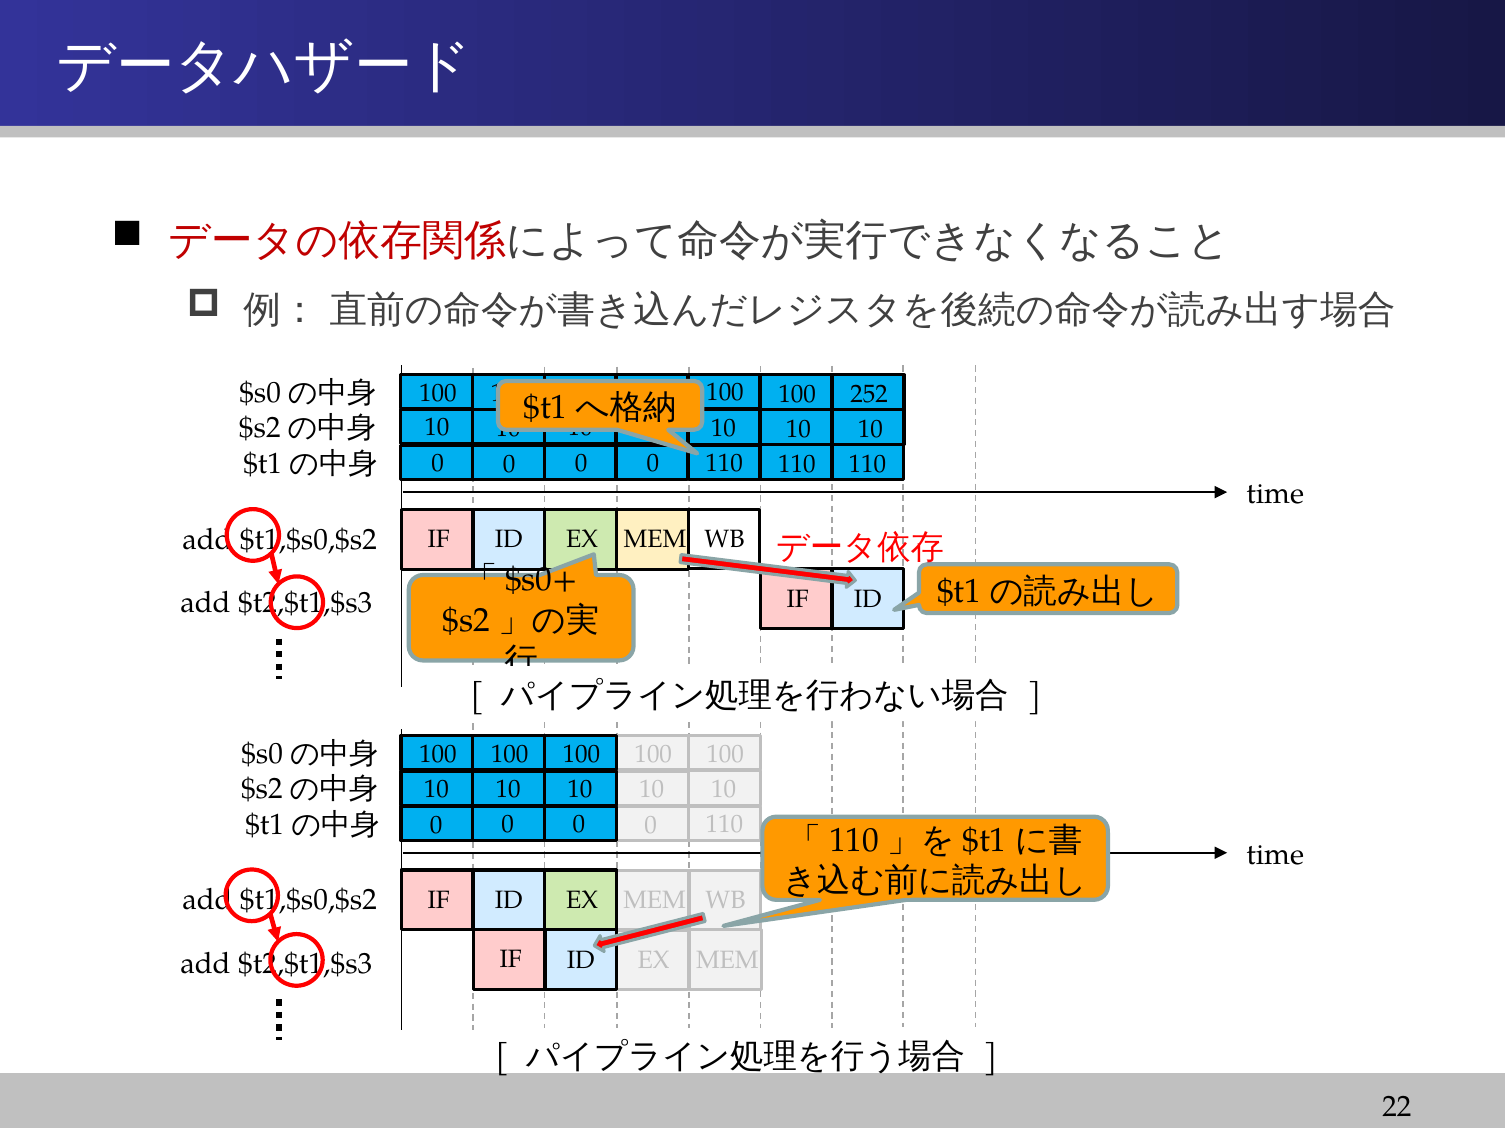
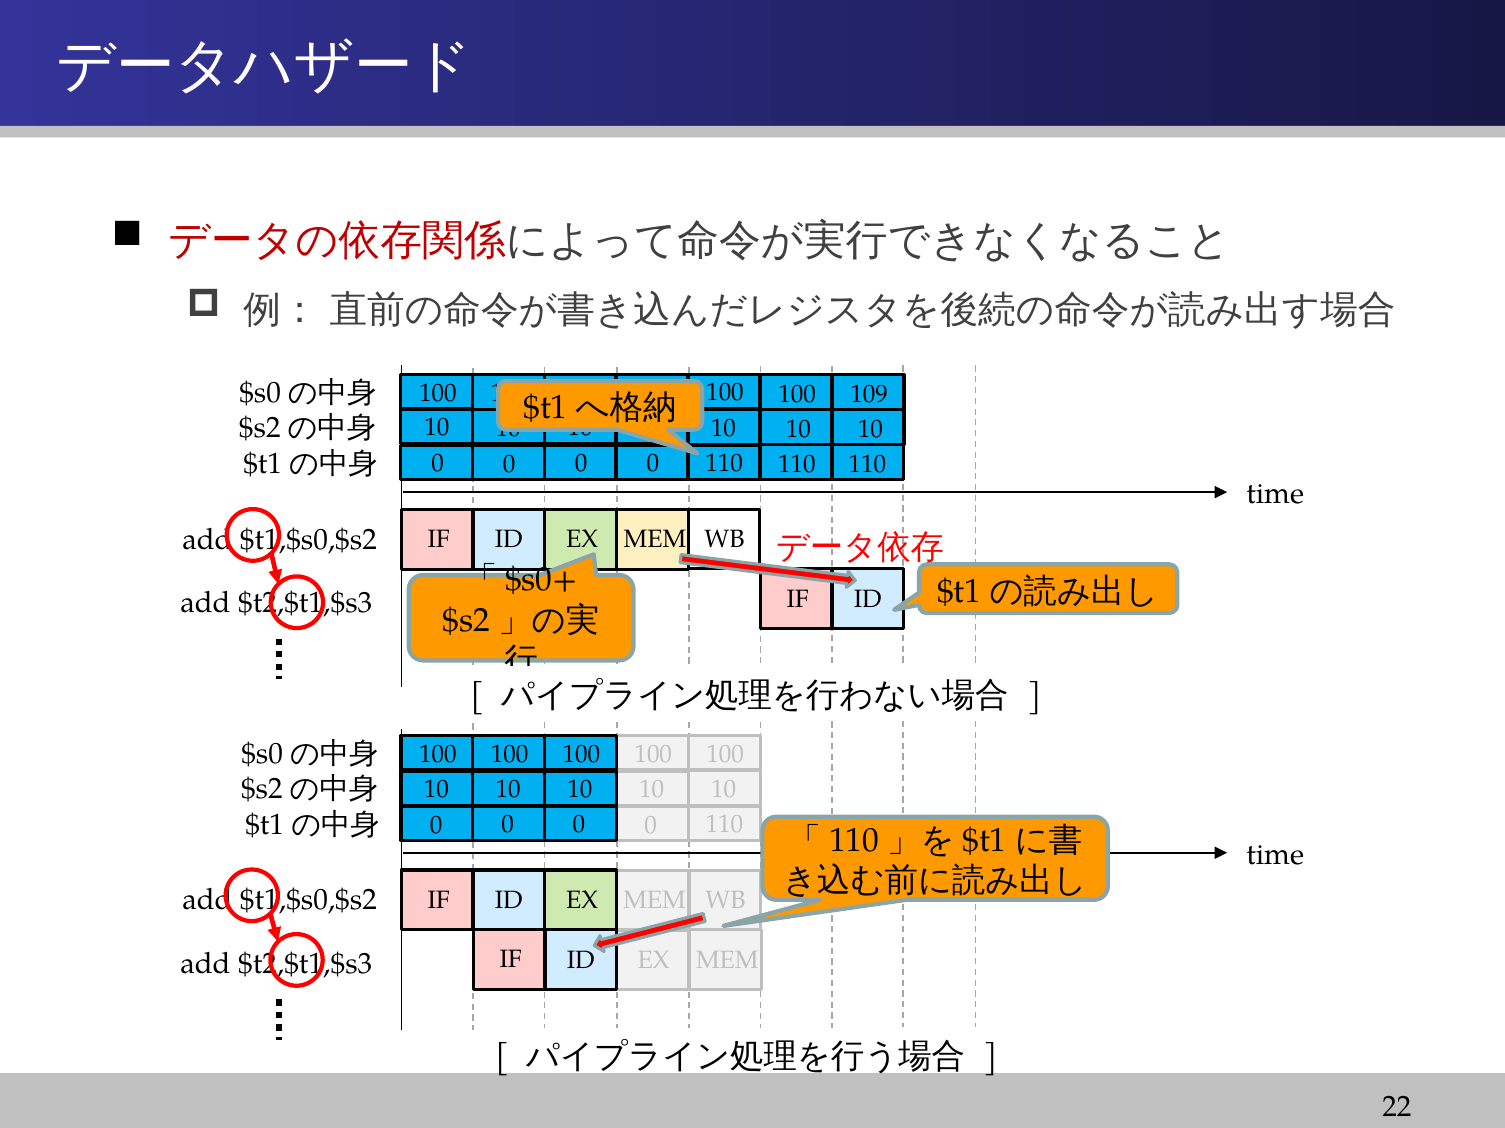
252: 252 -> 109 (869, 394)
